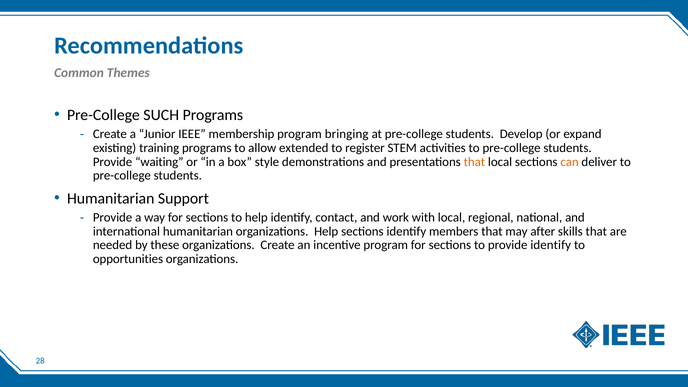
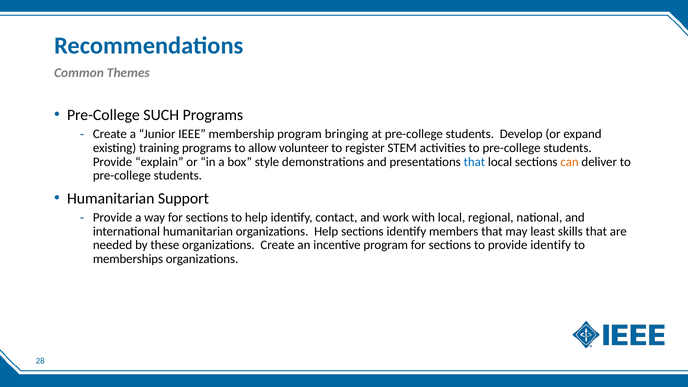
extended: extended -> volunteer (304, 148)
waiting: waiting -> explain (159, 162)
that colour: orange -> blue (474, 162)
after: after -> least (543, 231)
opportunities: opportunities -> memberships (128, 259)
